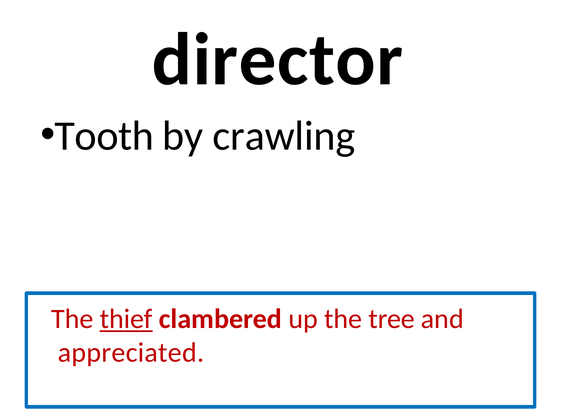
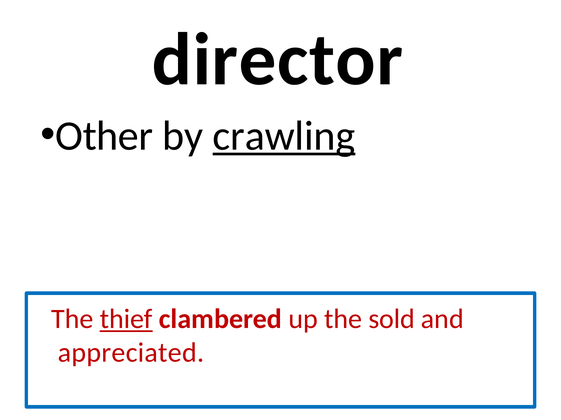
Tooth: Tooth -> Other (104, 136)
crawling underline: none -> present (284, 136)
tree: tree -> sold (392, 320)
